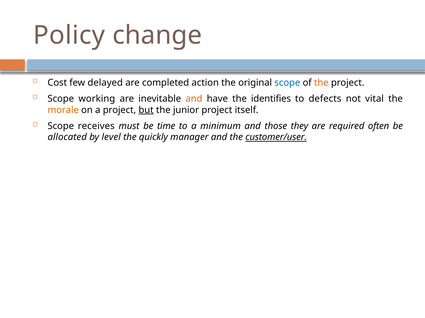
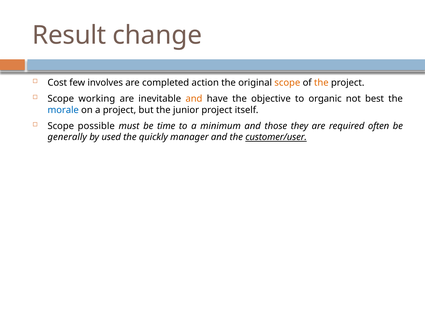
Policy: Policy -> Result (69, 35)
delayed: delayed -> involves (105, 83)
scope colour: blue -> orange (287, 83)
identifies: identifies -> objective (271, 99)
defects: defects -> organic (325, 99)
vital: vital -> best (375, 99)
morale colour: orange -> blue (63, 110)
but underline: present -> none (146, 110)
receives: receives -> possible (96, 126)
allocated: allocated -> generally (67, 138)
level: level -> used (111, 138)
